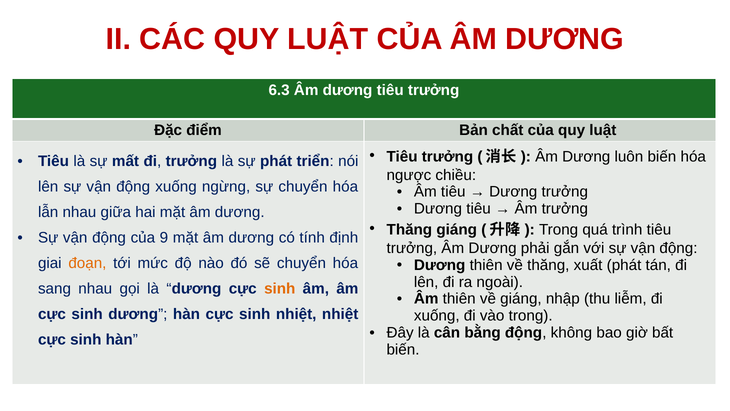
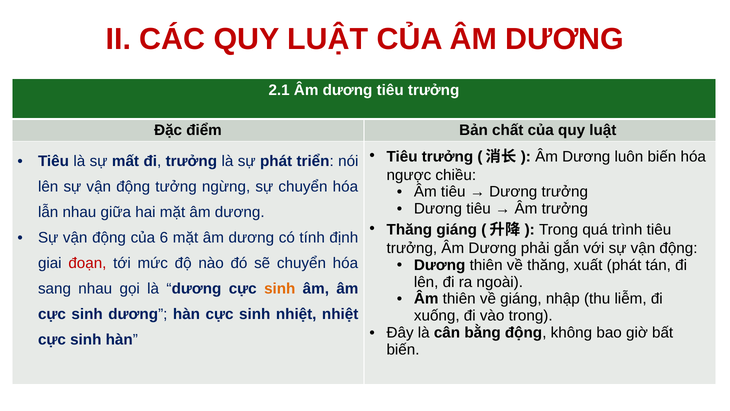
6.3: 6.3 -> 2.1 (279, 90)
động xuống: xuống -> tưởng (176, 187)
9: 9 -> 6 (164, 238)
đoạn colour: orange -> red (87, 263)
